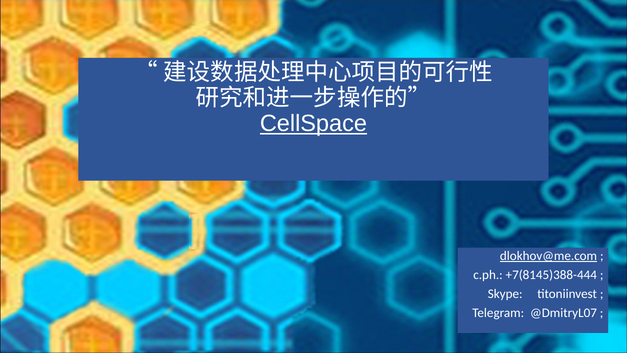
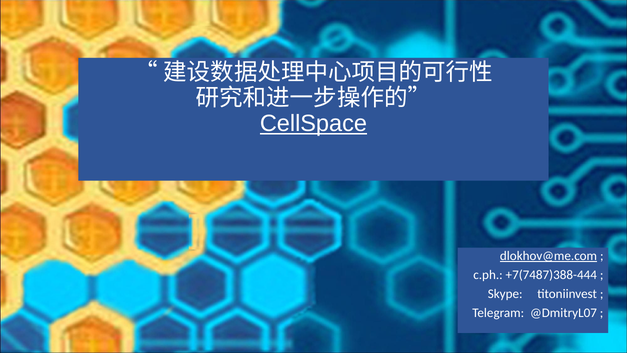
+7(8145)388-444: +7(8145)388-444 -> +7(7487)388-444 (551, 275)
